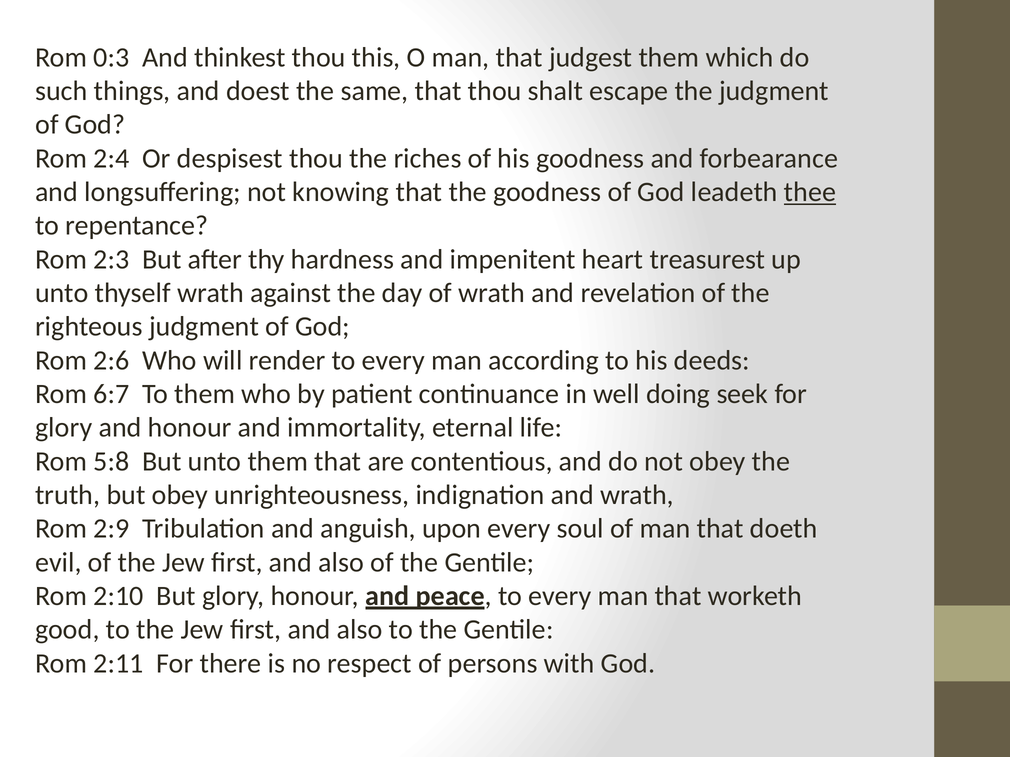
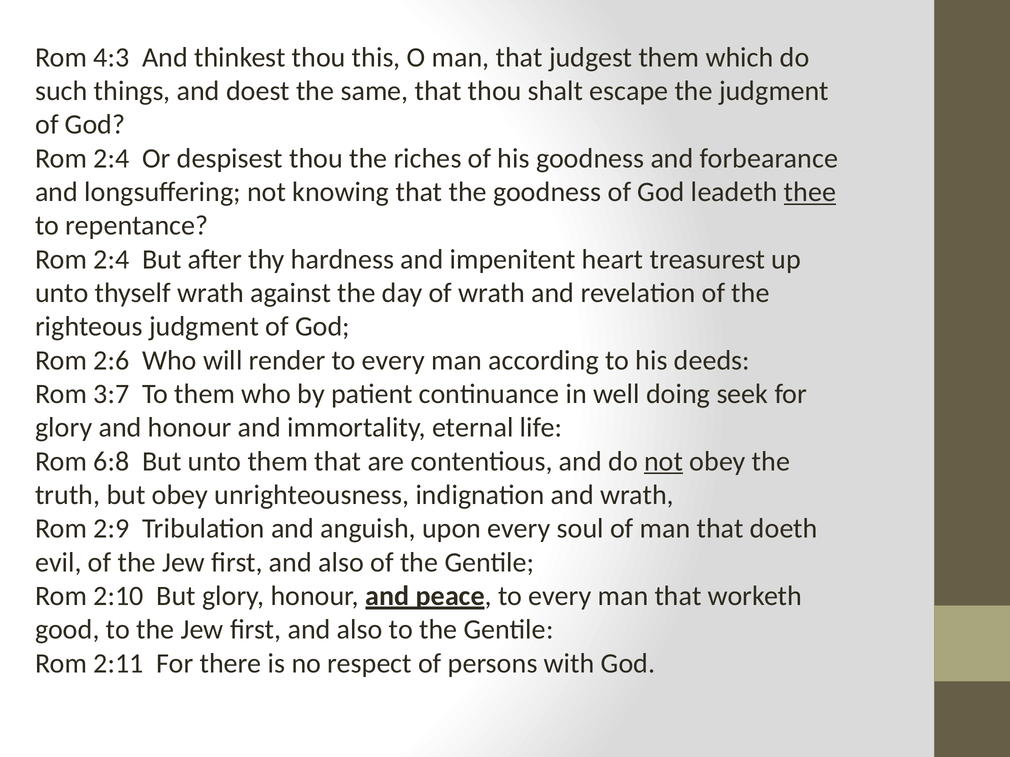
0:3: 0:3 -> 4:3 (111, 57)
2:3: 2:3 -> 2:4 (111, 260)
6:7: 6:7 -> 3:7 (111, 394)
5:8: 5:8 -> 6:8 (111, 462)
not underline: none -> present (664, 462)
